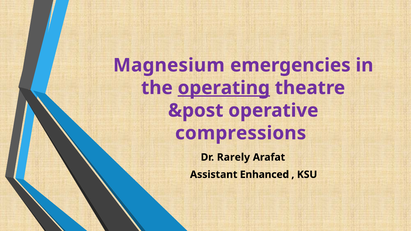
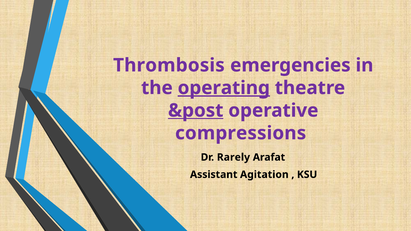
Magnesium: Magnesium -> Thrombosis (169, 65)
&post underline: none -> present (196, 111)
Enhanced: Enhanced -> Agitation (264, 175)
